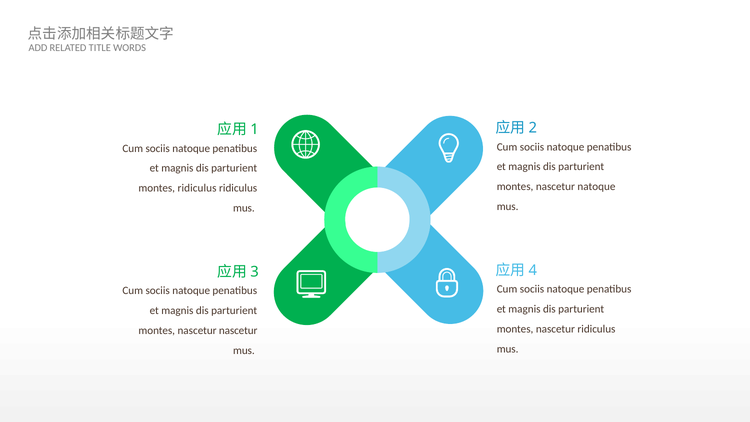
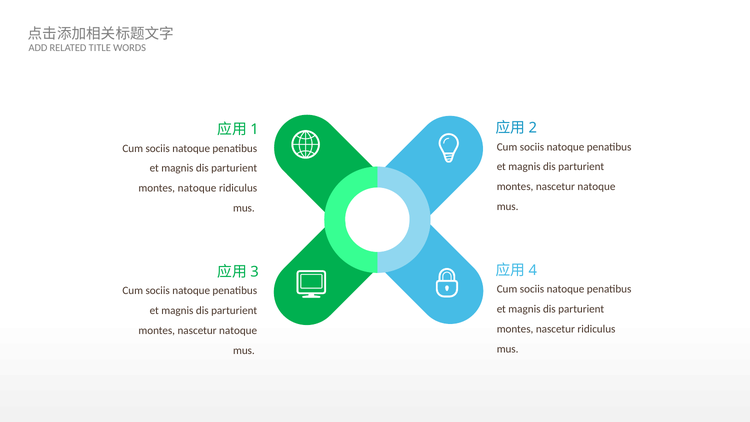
montes ridiculus: ridiculus -> natoque (197, 188)
nascetur: nascetur -> natoque (238, 331)
